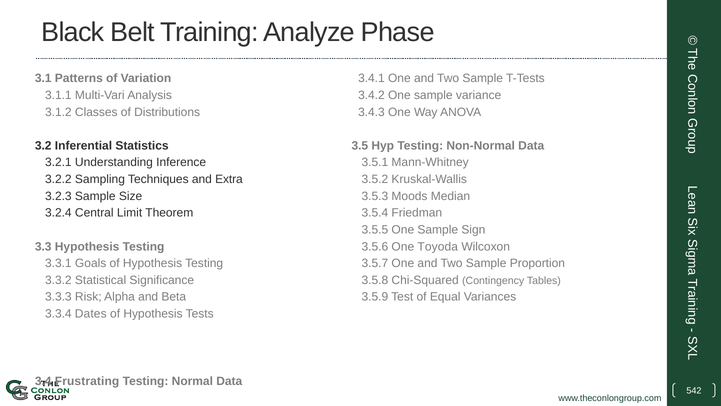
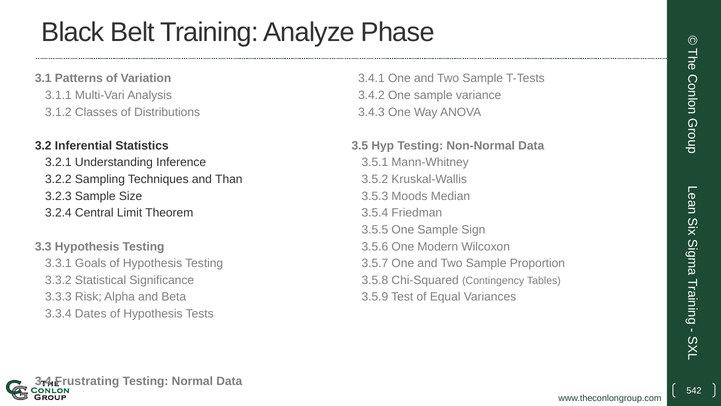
Extra: Extra -> Than (229, 179)
Toyoda: Toyoda -> Modern (438, 246)
